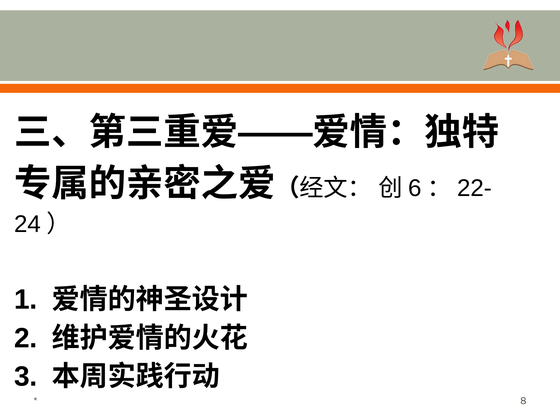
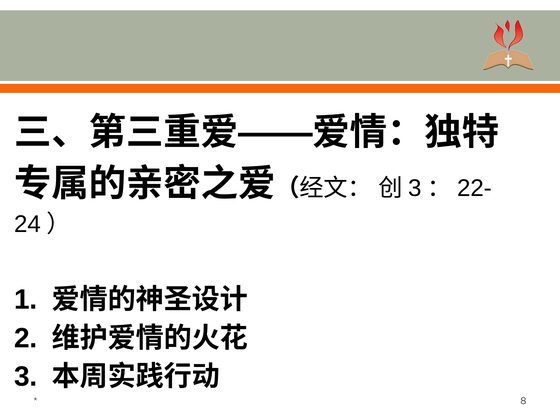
6: 6 -> 3 (415, 188)
